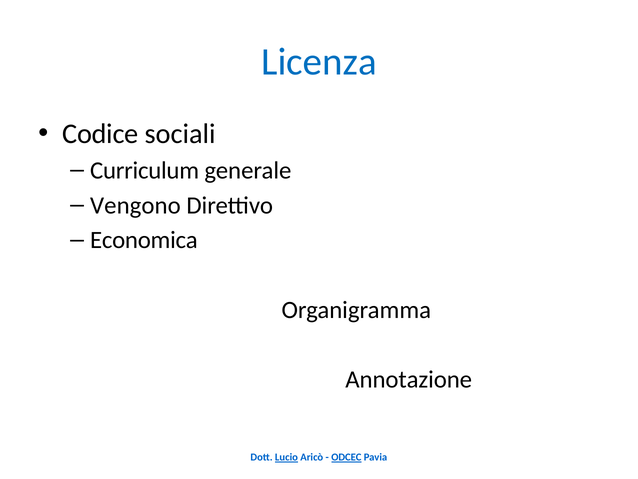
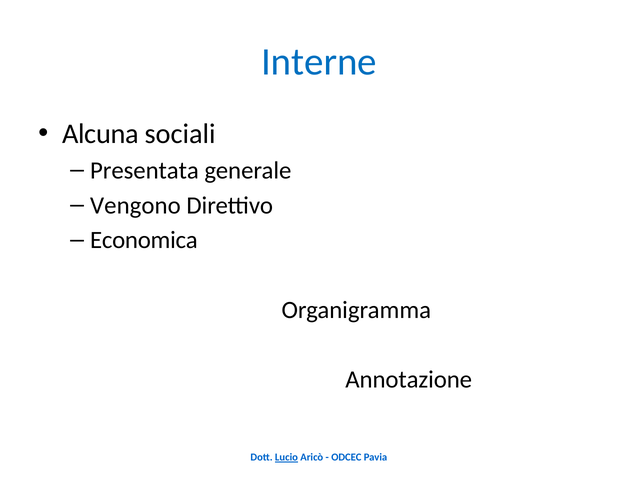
Licenza: Licenza -> Interne (319, 62)
Codice: Codice -> Alcuna (100, 134)
Curriculum: Curriculum -> Presentata (144, 170)
ODCEC underline: present -> none (346, 457)
